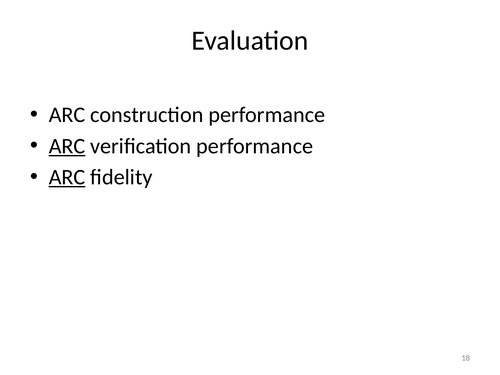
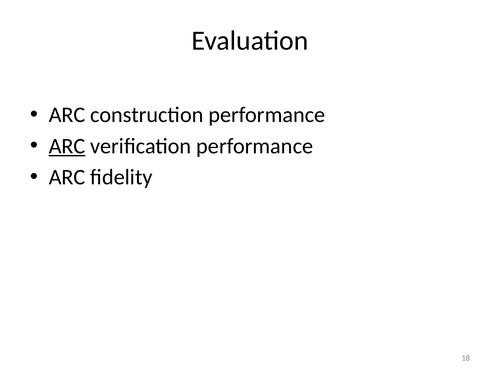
ARC underline: present -> none (67, 177)
